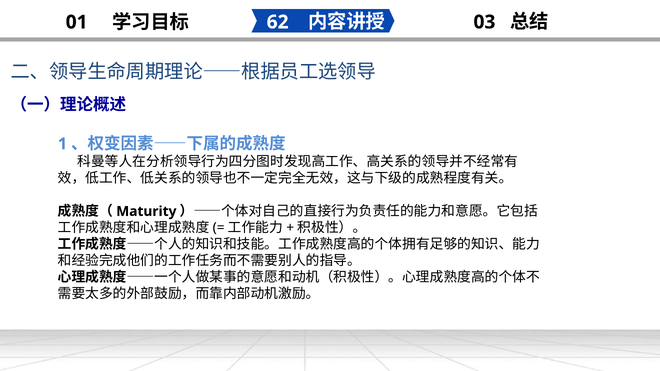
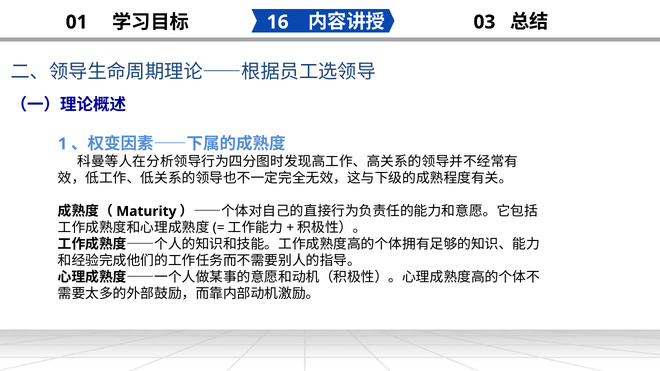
62: 62 -> 16 (278, 22)
